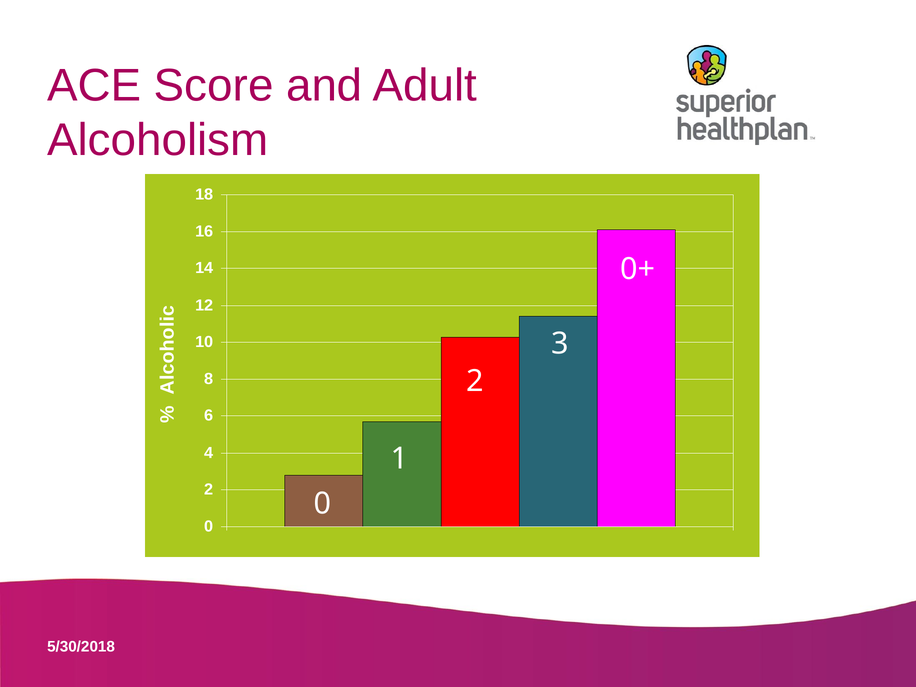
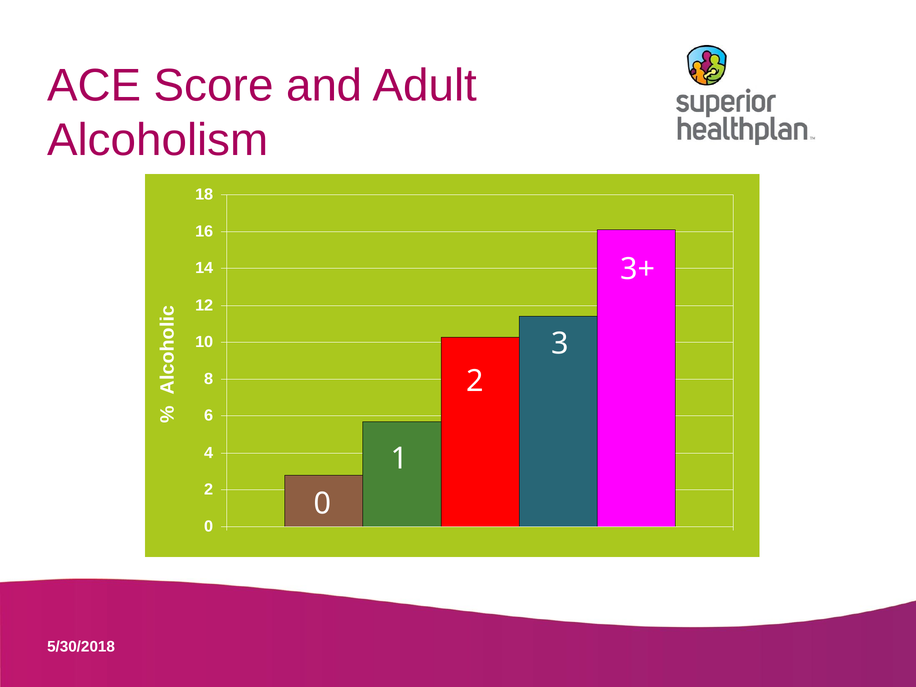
0+: 0+ -> 3+ (638, 269)
